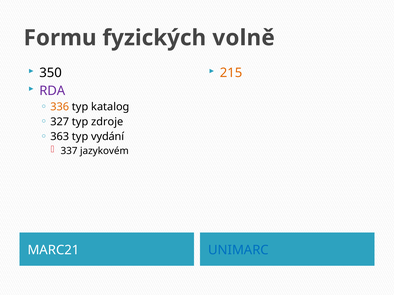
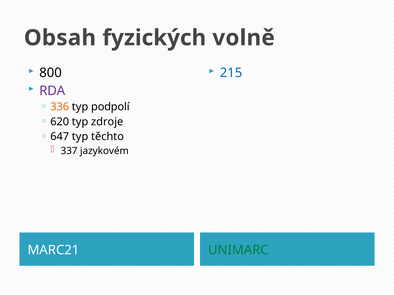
Formu: Formu -> Obsah (60, 38)
350: 350 -> 800 (51, 73)
215 colour: orange -> blue (231, 73)
katalog: katalog -> podpolí (110, 107)
327: 327 -> 620 (60, 122)
363: 363 -> 647 (60, 137)
vydání: vydání -> těchto (108, 137)
UNIMARC colour: blue -> green (238, 250)
